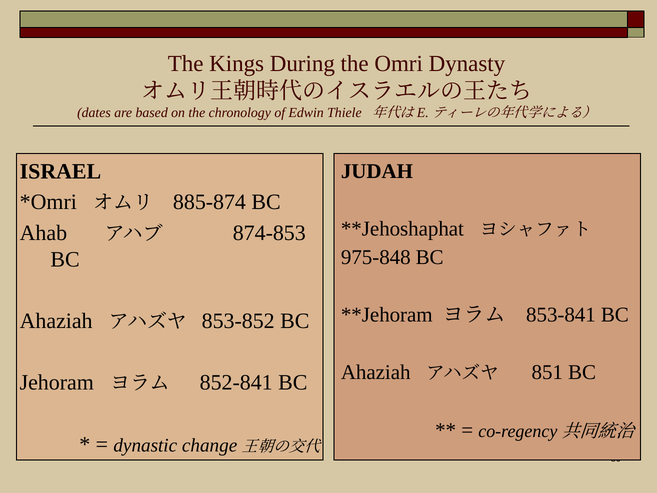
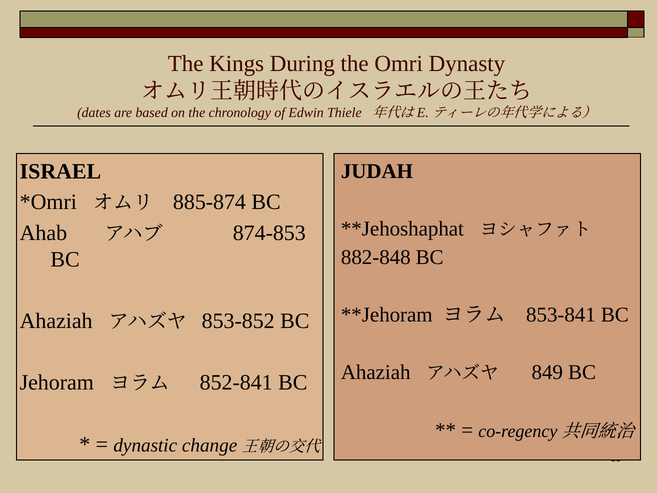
975-848: 975-848 -> 882-848 (376, 257)
851: 851 -> 849 (547, 372)
